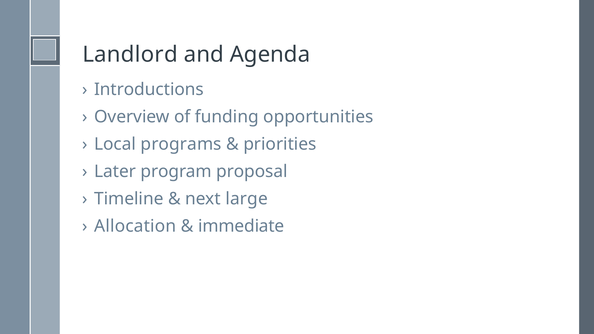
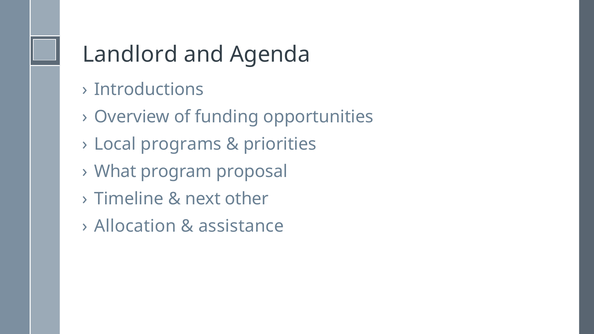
Later: Later -> What (115, 172)
large: large -> other (247, 199)
immediate: immediate -> assistance (241, 226)
